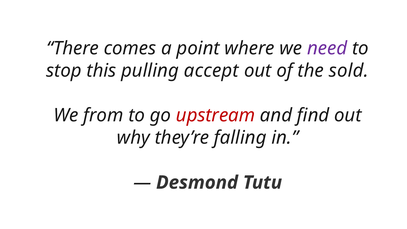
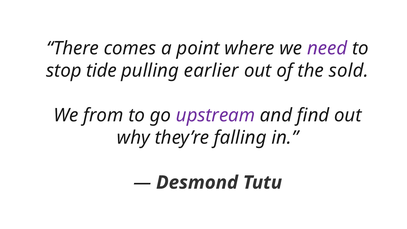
this: this -> tide (102, 71)
accept: accept -> earlier (211, 71)
upstream colour: red -> purple (216, 115)
